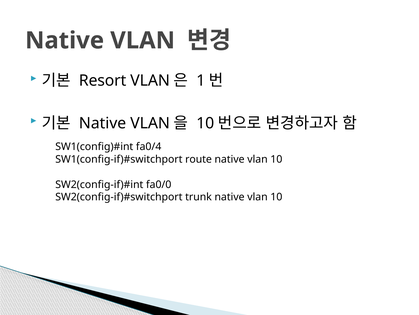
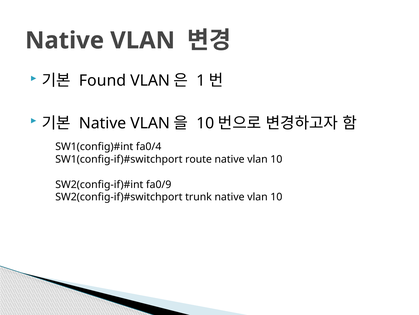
Resort: Resort -> Found (102, 80)
fa0/0: fa0/0 -> fa0/9 (159, 184)
